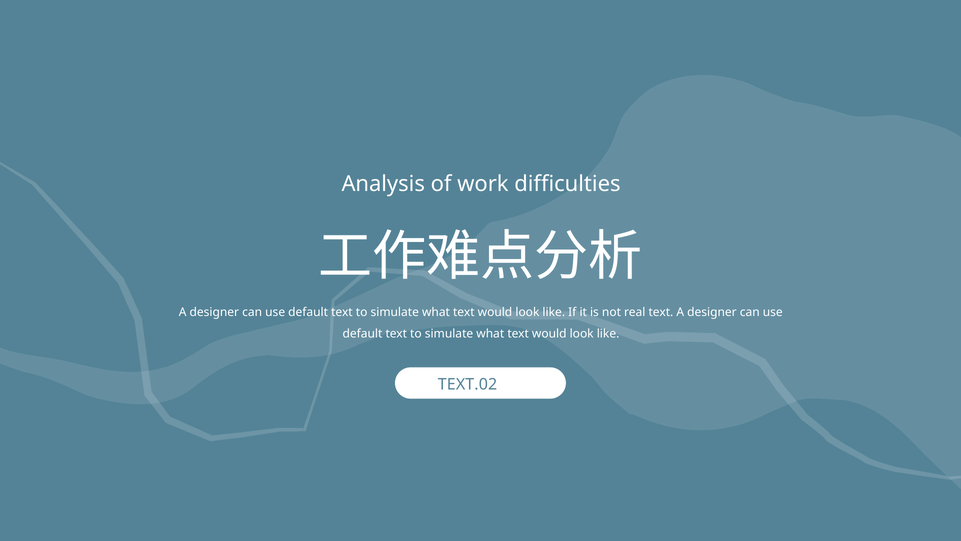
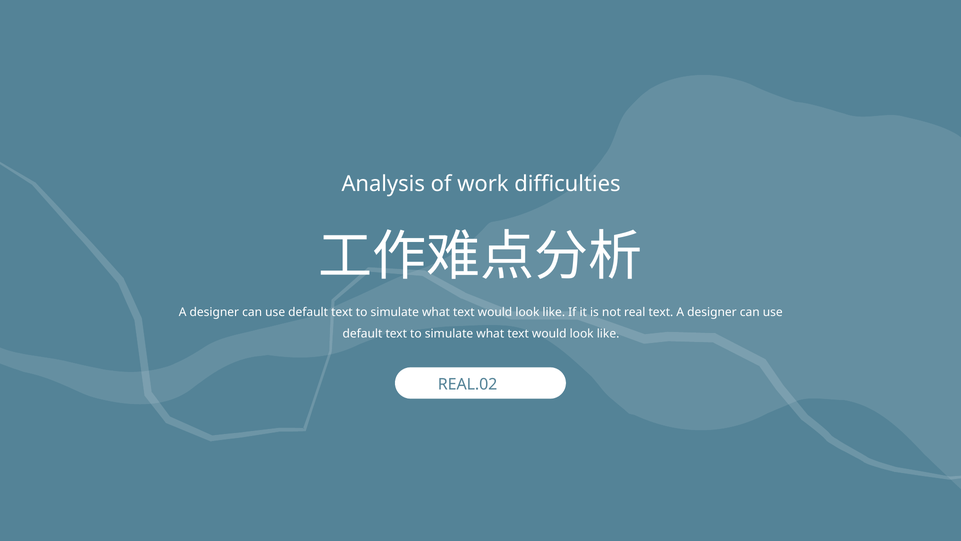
TEXT.02: TEXT.02 -> REAL.02 (468, 384)
